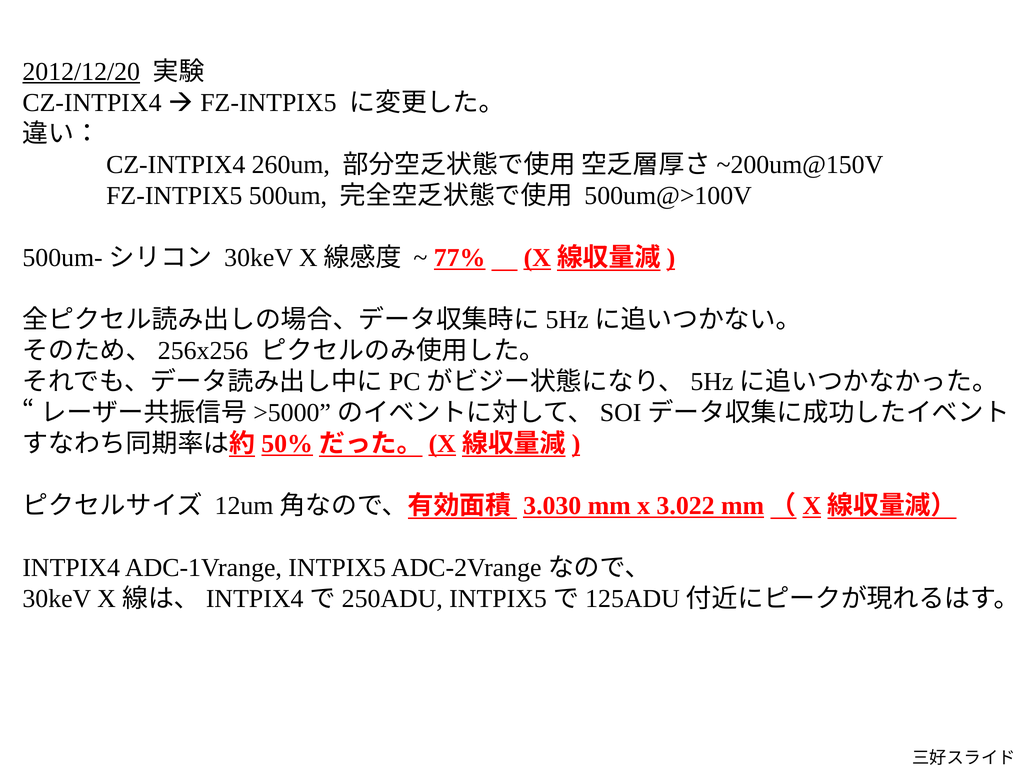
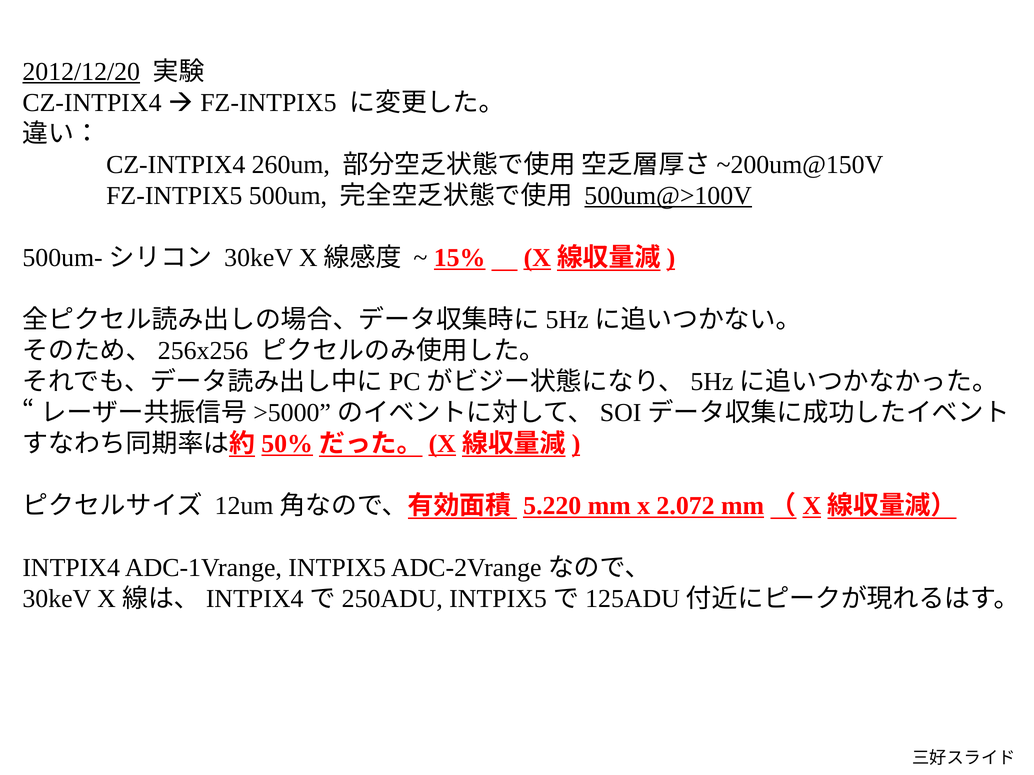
500um@>100V underline: none -> present (668, 196)
77%: 77% -> 15% (460, 258)
3.030: 3.030 -> 5.220 (552, 506)
3.022: 3.022 -> 2.072 (686, 506)
